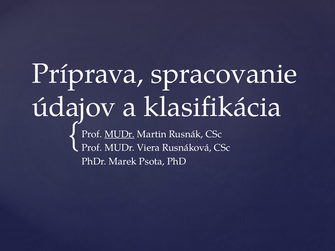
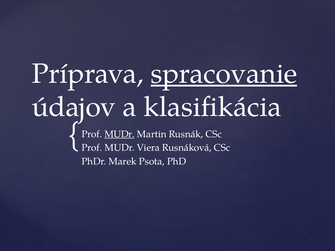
spracovanie underline: none -> present (224, 74)
